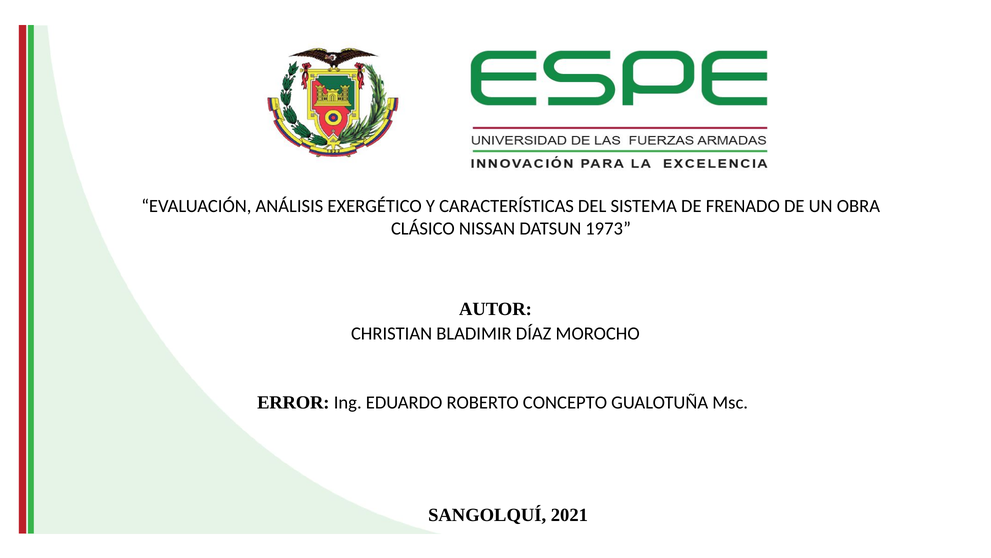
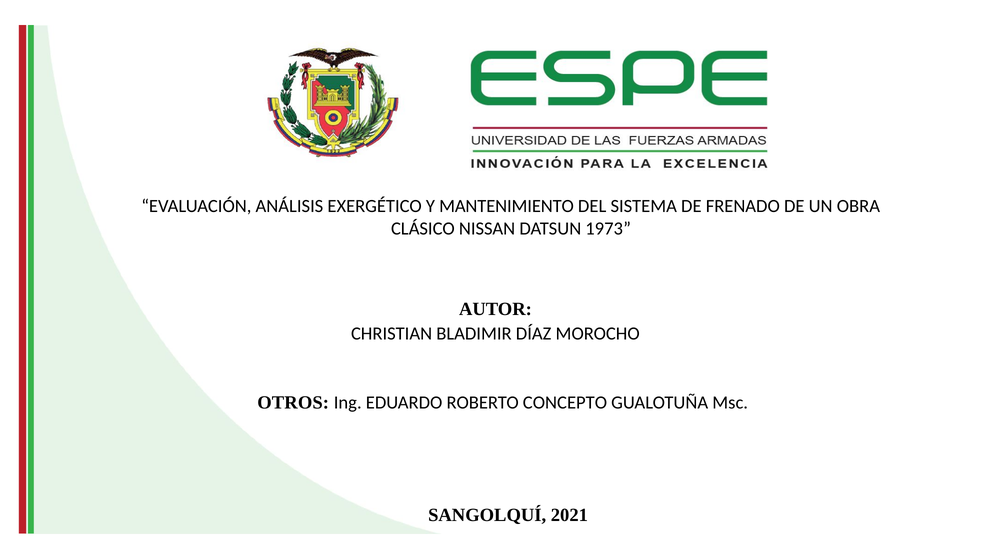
CARACTERÍSTICAS: CARACTERÍSTICAS -> MANTENIMIENTO (507, 206)
ERROR: ERROR -> OTROS (293, 402)
